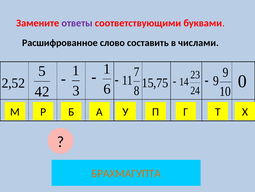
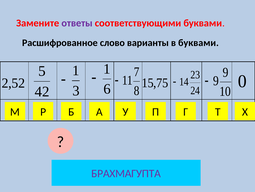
составить: составить -> варианты (148, 43)
в числами: числами -> буквами (198, 43)
БРАХМАГУПТА colour: orange -> purple (126, 173)
